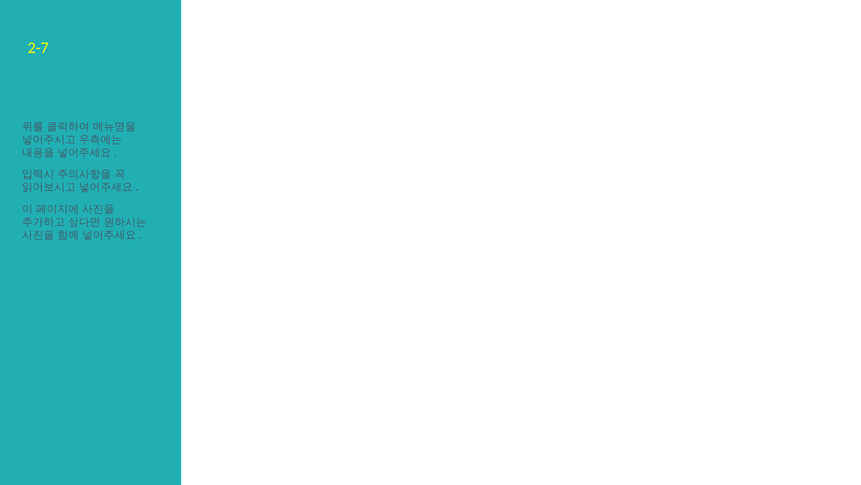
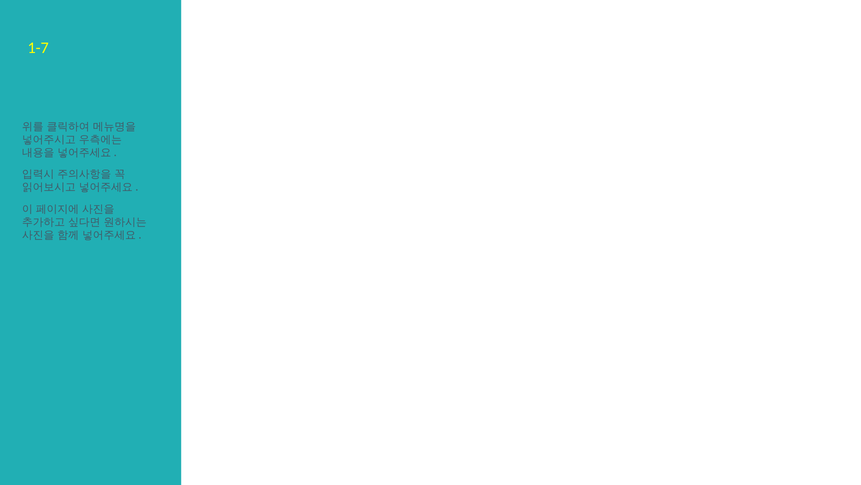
2-7: 2-7 -> 1-7 (38, 48)
